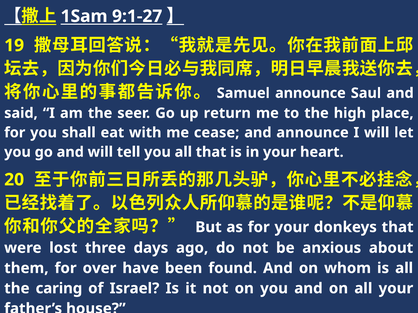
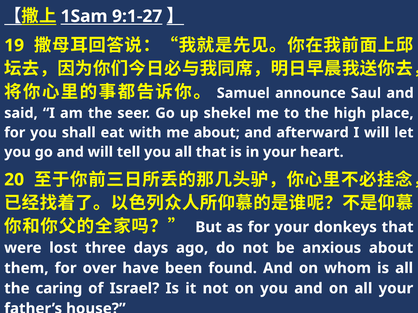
return: return -> shekel (227, 113)
me cease: cease -> about (217, 133)
and announce: announce -> afterward (313, 133)
